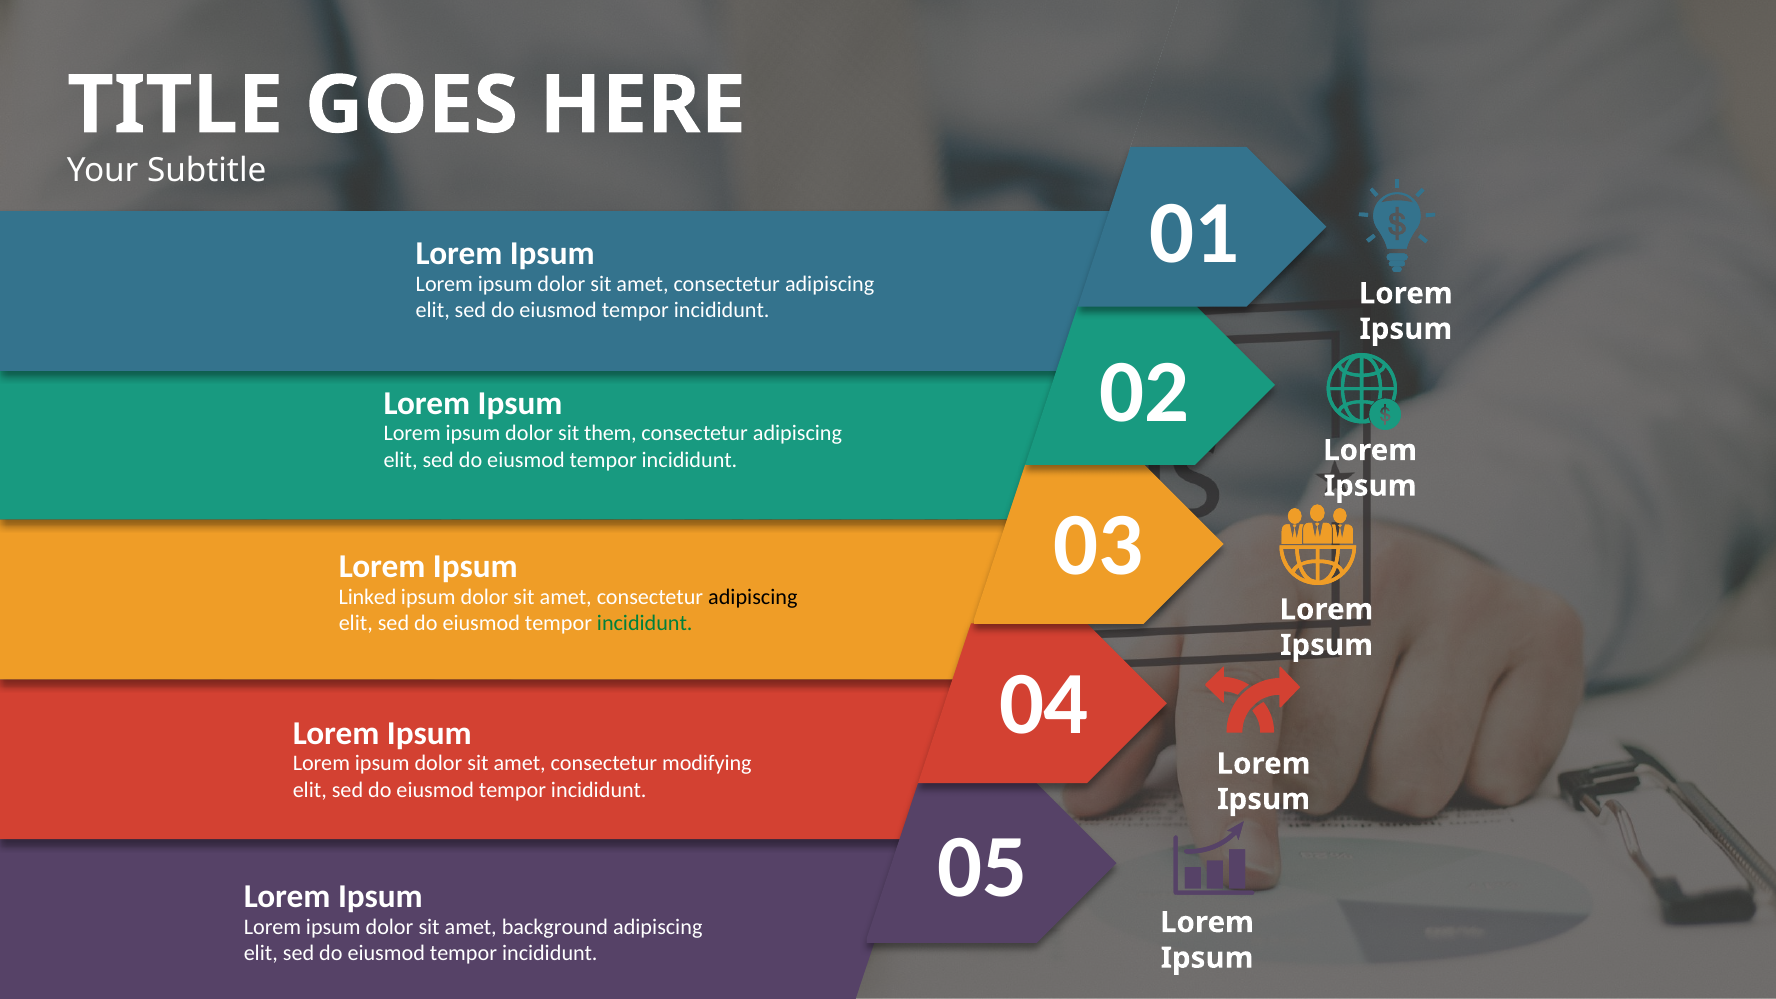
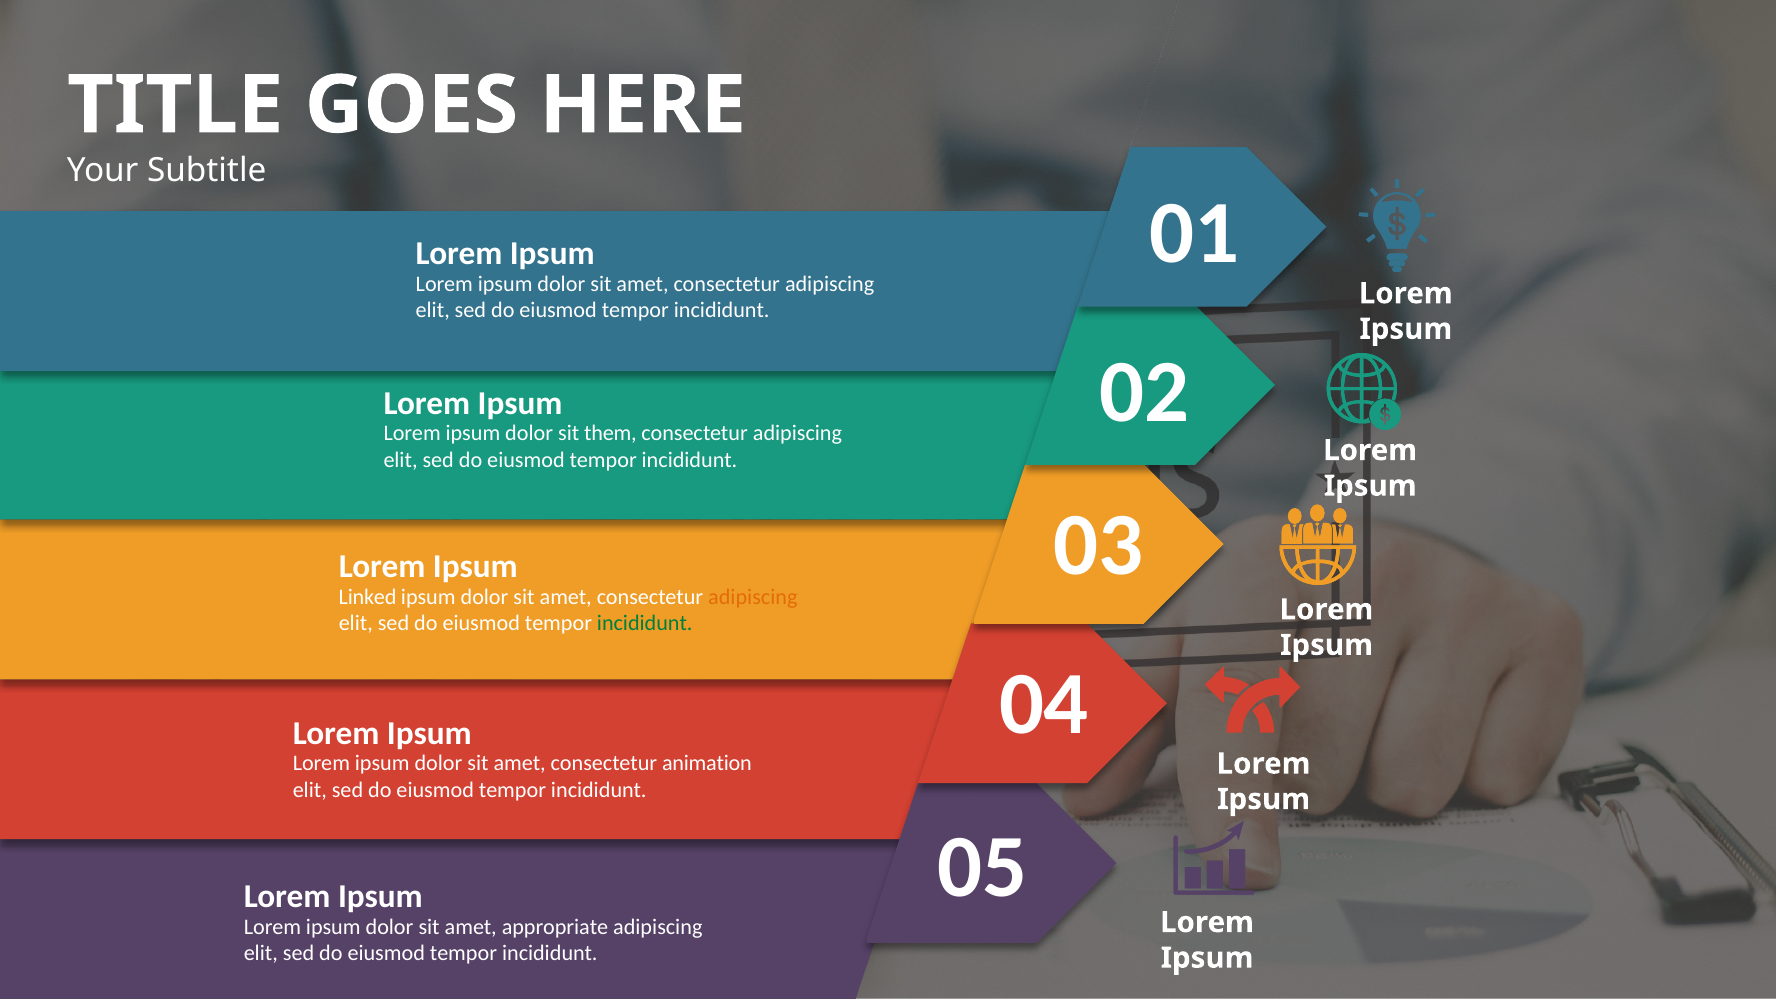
adipiscing colour: black -> orange (753, 597)
modifying: modifying -> animation (707, 763)
background: background -> appropriate (555, 927)
